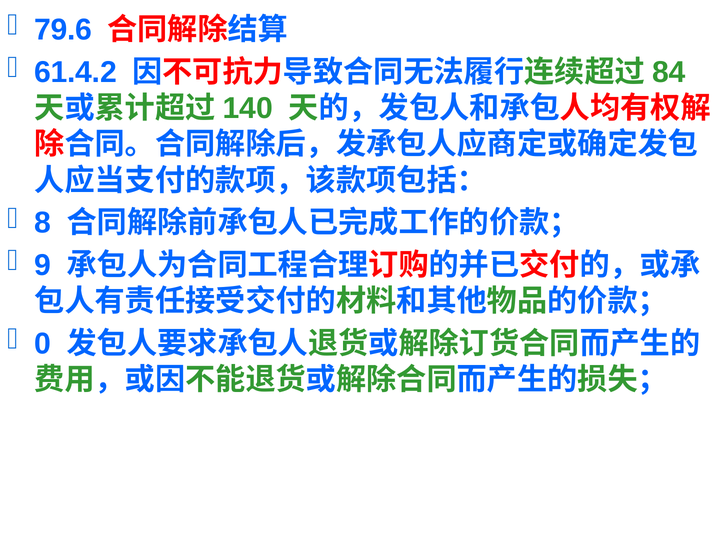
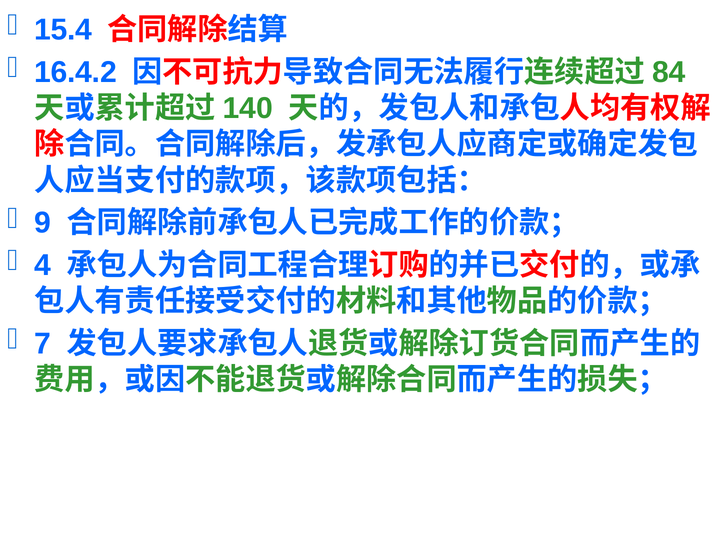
79.6: 79.6 -> 15.4 (63, 30)
61.4.2: 61.4.2 -> 16.4.2 (76, 72)
8: 8 -> 9 (43, 223)
9: 9 -> 4 (43, 265)
0: 0 -> 7 (43, 344)
